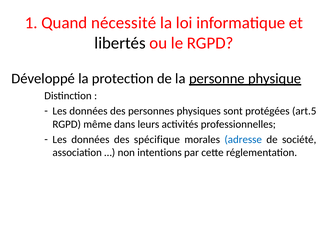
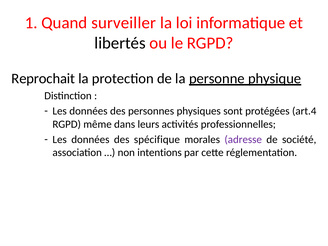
nécessité: nécessité -> surveiller (124, 23)
Développé: Développé -> Reprochait (43, 79)
art.5: art.5 -> art.4 (304, 111)
adresse colour: blue -> purple (243, 140)
